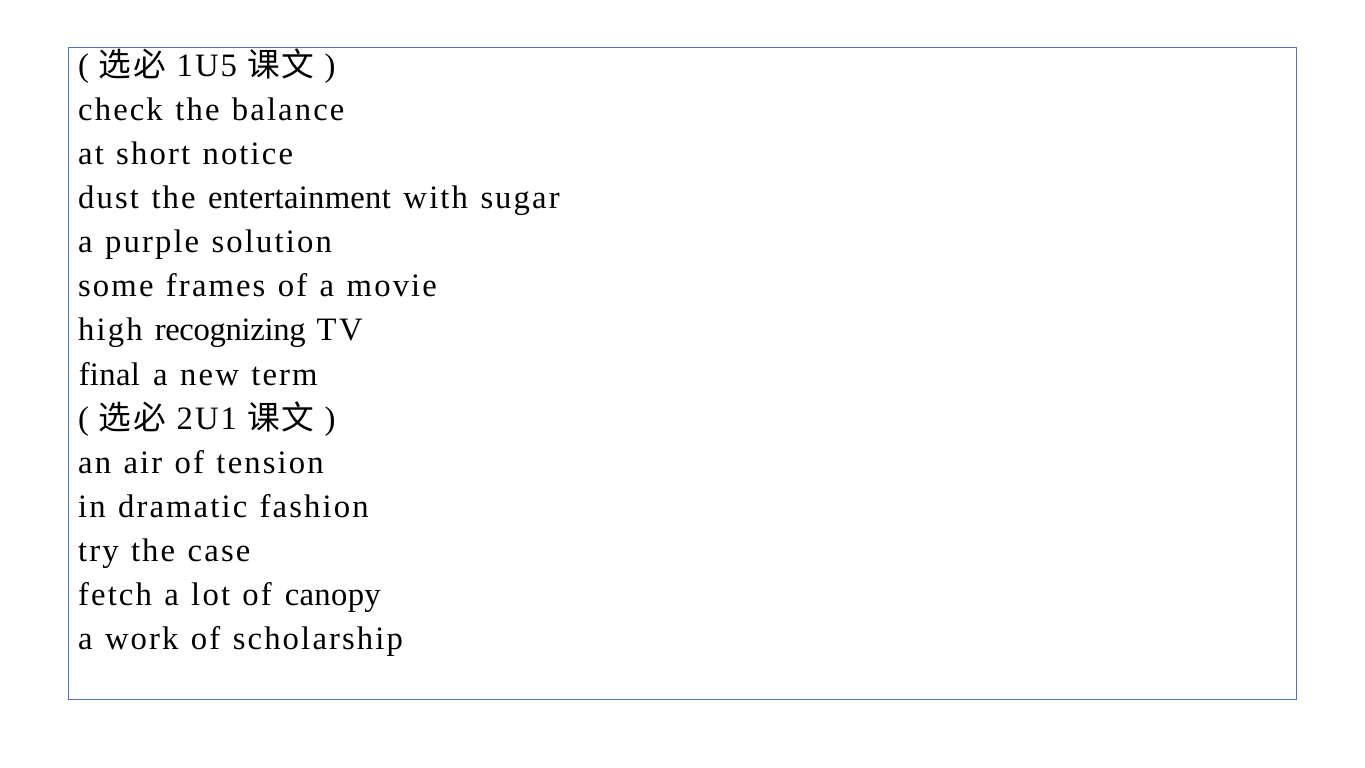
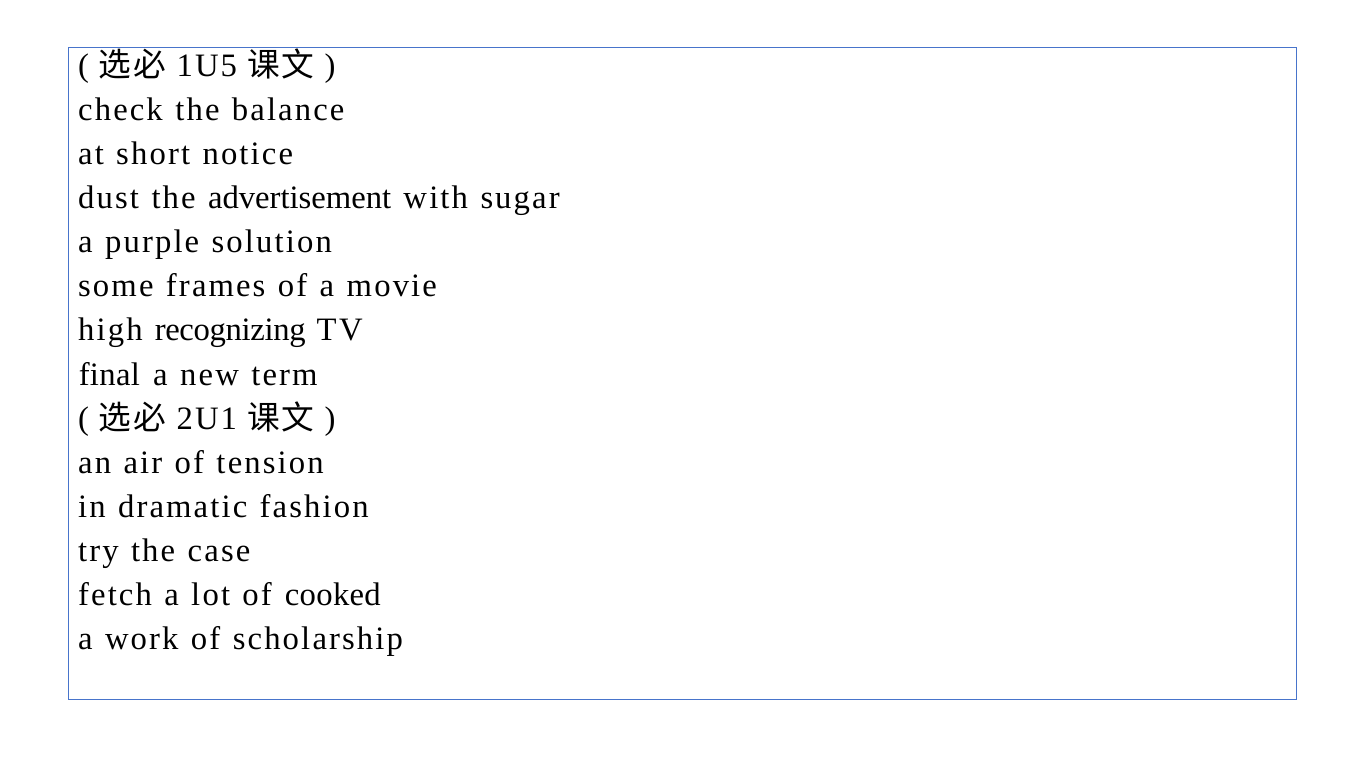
entertainment: entertainment -> advertisement (300, 198)
canopy: canopy -> cooked (333, 595)
